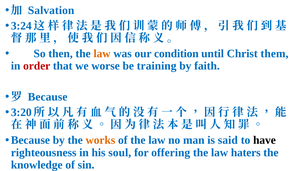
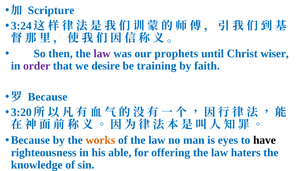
Salvation: Salvation -> Scripture (51, 10)
law colour: orange -> purple (102, 53)
condition: condition -> prophets (176, 53)
them: them -> wiser (275, 53)
order colour: red -> purple (37, 66)
worse: worse -> desire (106, 66)
said: said -> eyes (228, 140)
soul: soul -> able (120, 152)
